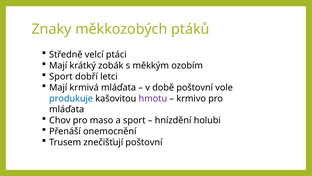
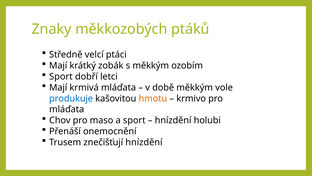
době poštovní: poštovní -> měkkým (195, 87)
hmotu colour: purple -> orange (153, 98)
znečišťují poštovní: poštovní -> hnízdění (144, 142)
